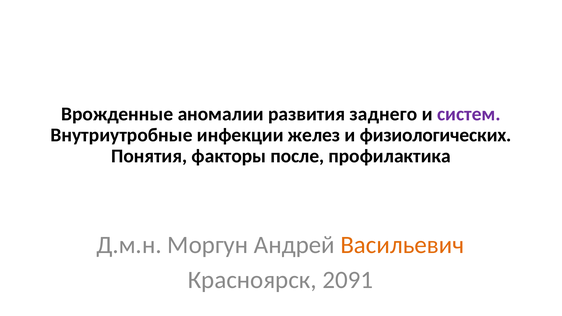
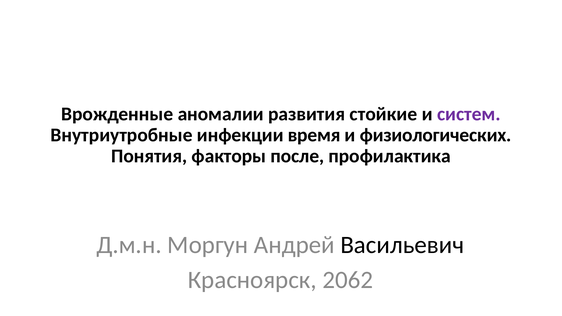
заднего: заднего -> стойкие (383, 114)
желез: желез -> время (314, 135)
Васильевич colour: orange -> black (402, 245)
2091: 2091 -> 2062 (348, 280)
